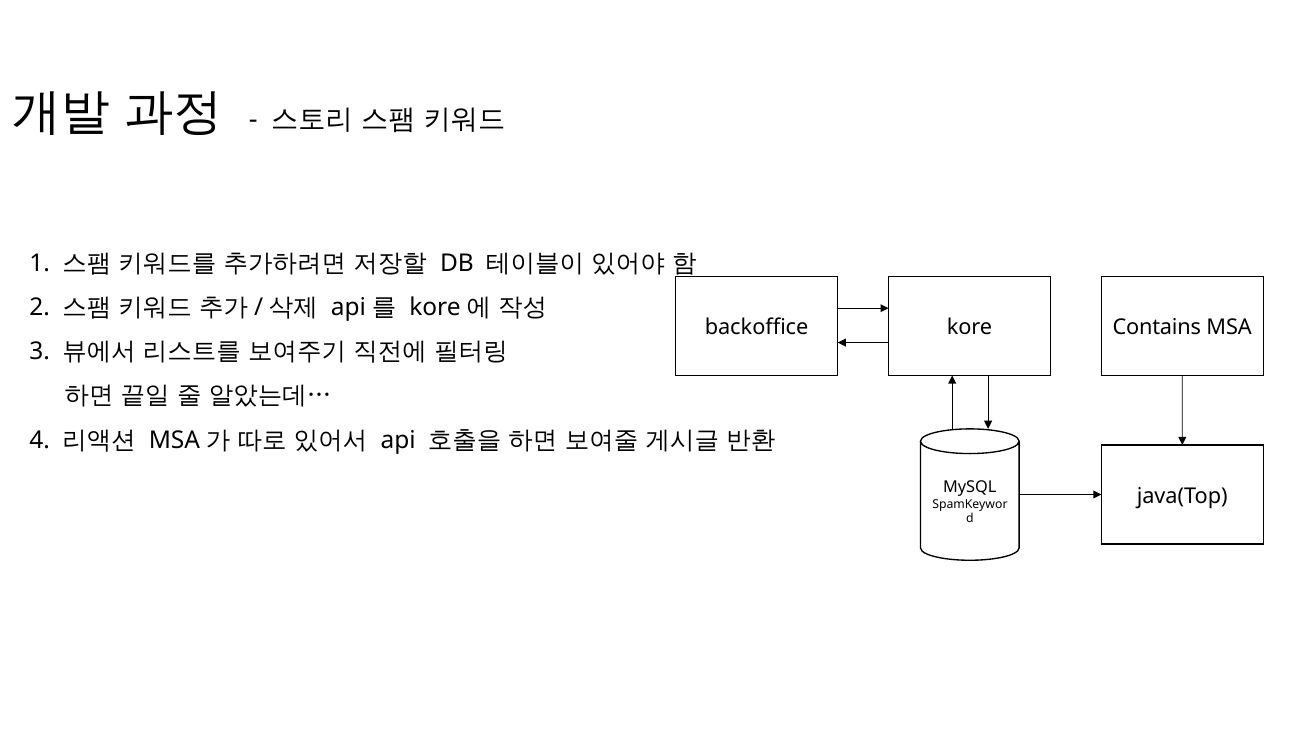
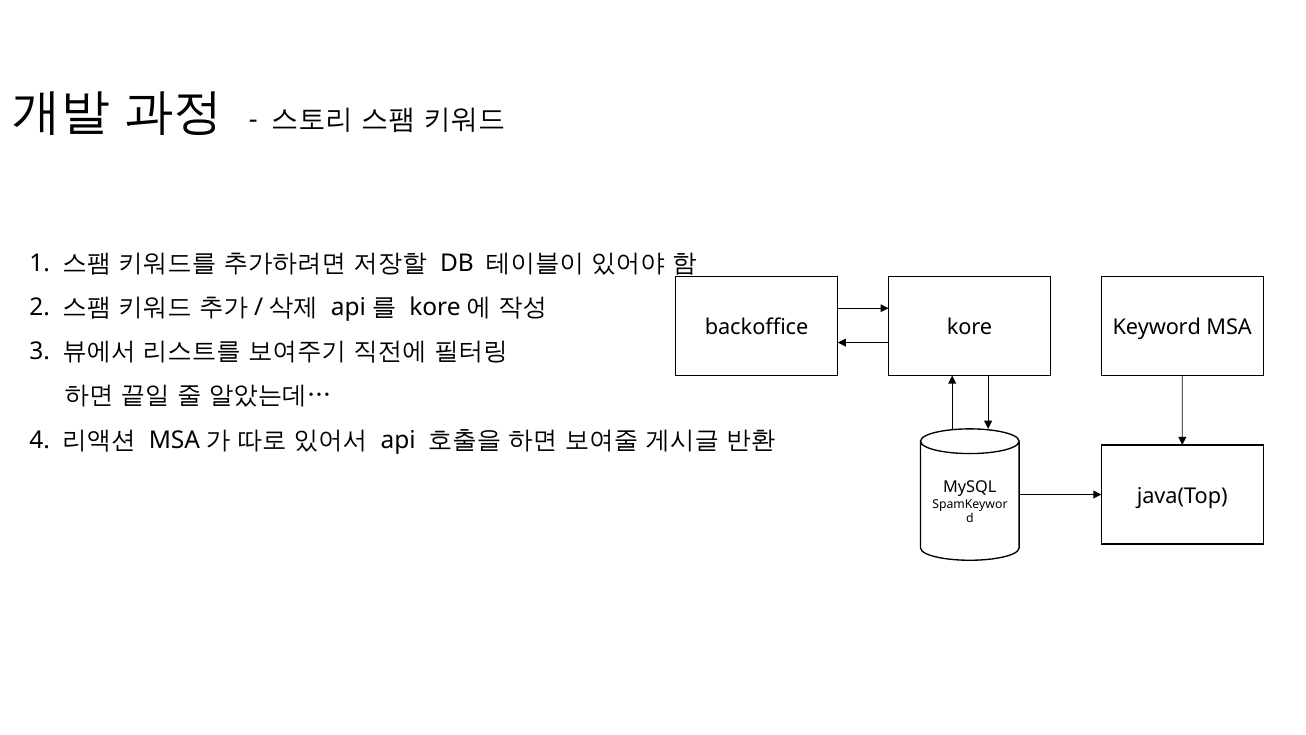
Contains: Contains -> Keyword (1157, 327)
